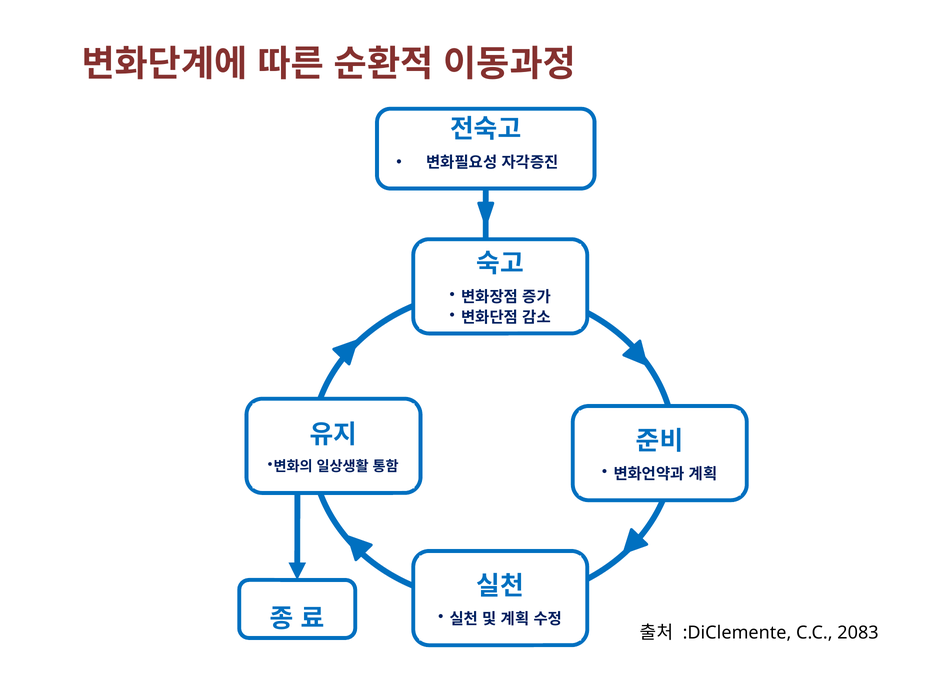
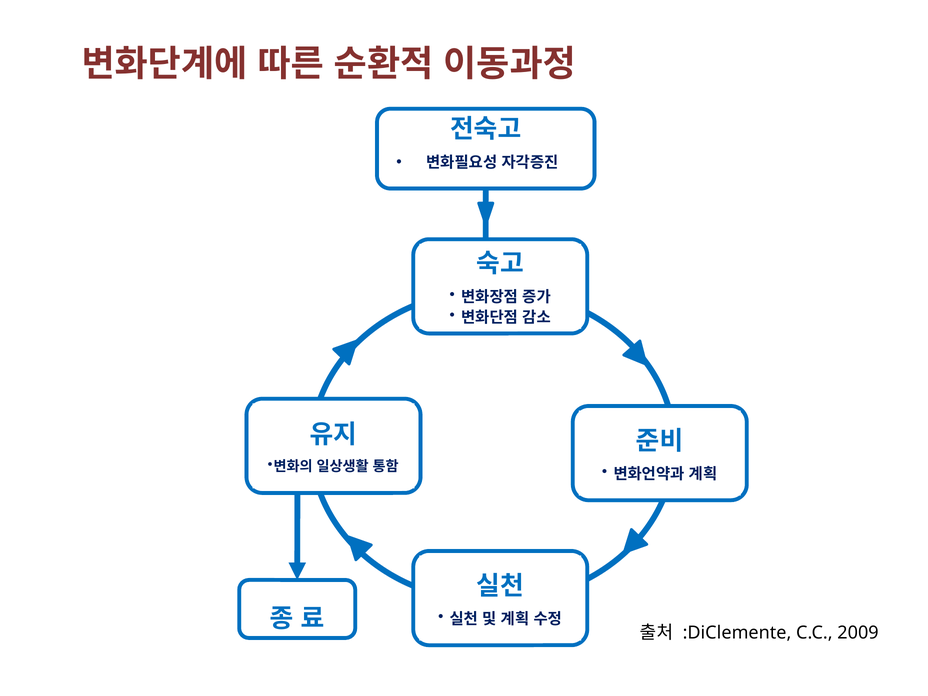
2083: 2083 -> 2009 (858, 633)
